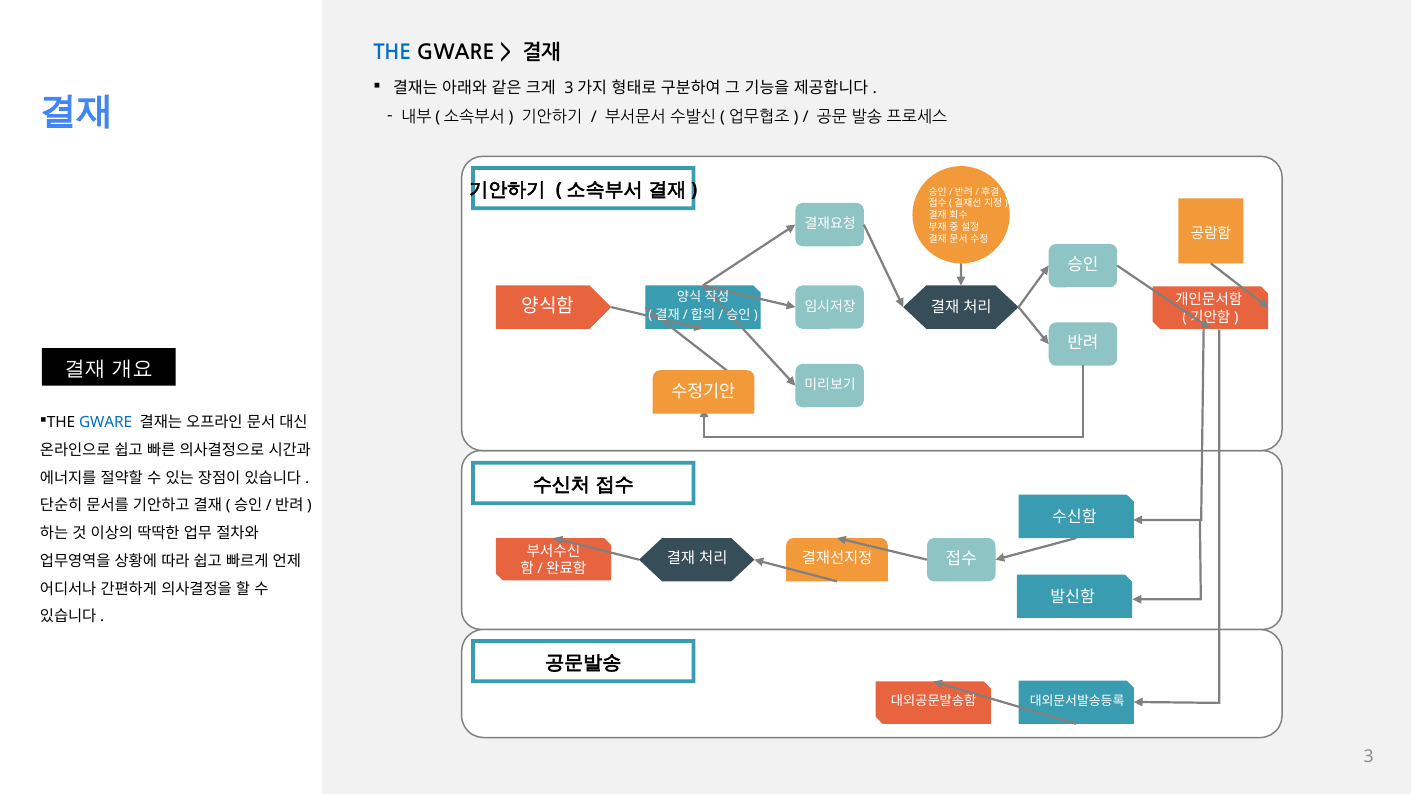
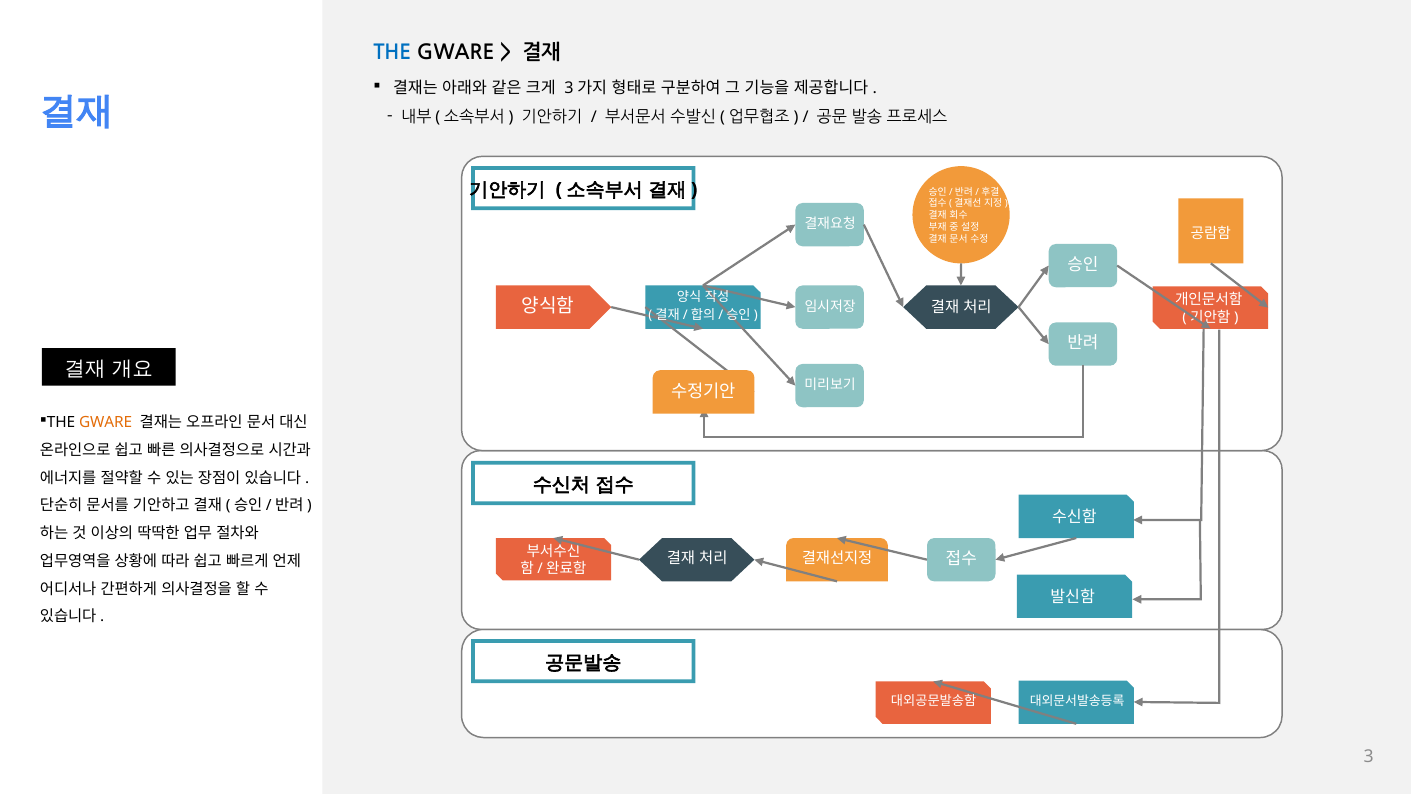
GWARE colour: blue -> orange (106, 422)
